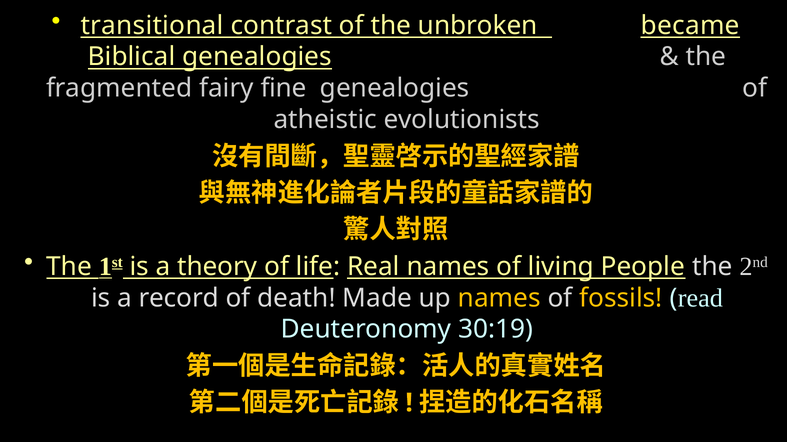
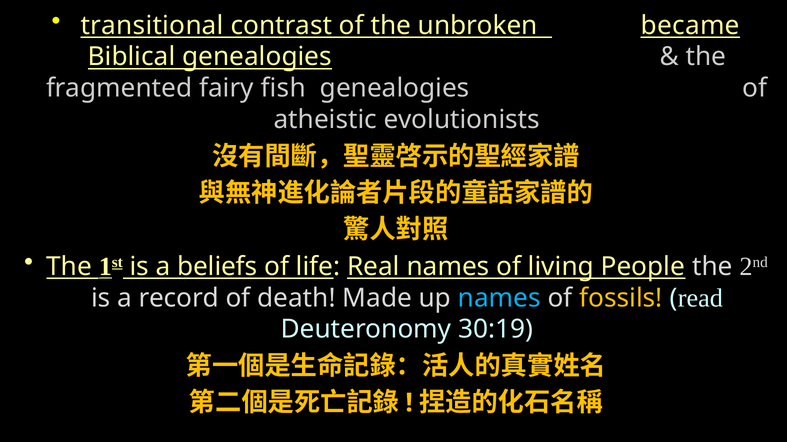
fine: fine -> fish (283, 88)
theory: theory -> beliefs (217, 267)
names colour: yellow -> light blue (499, 298)
